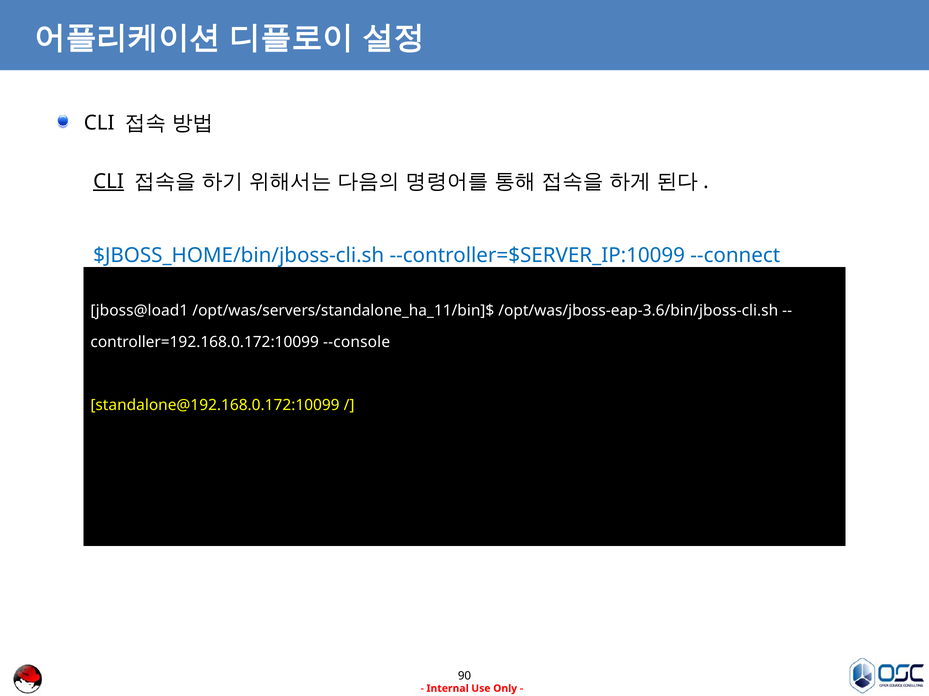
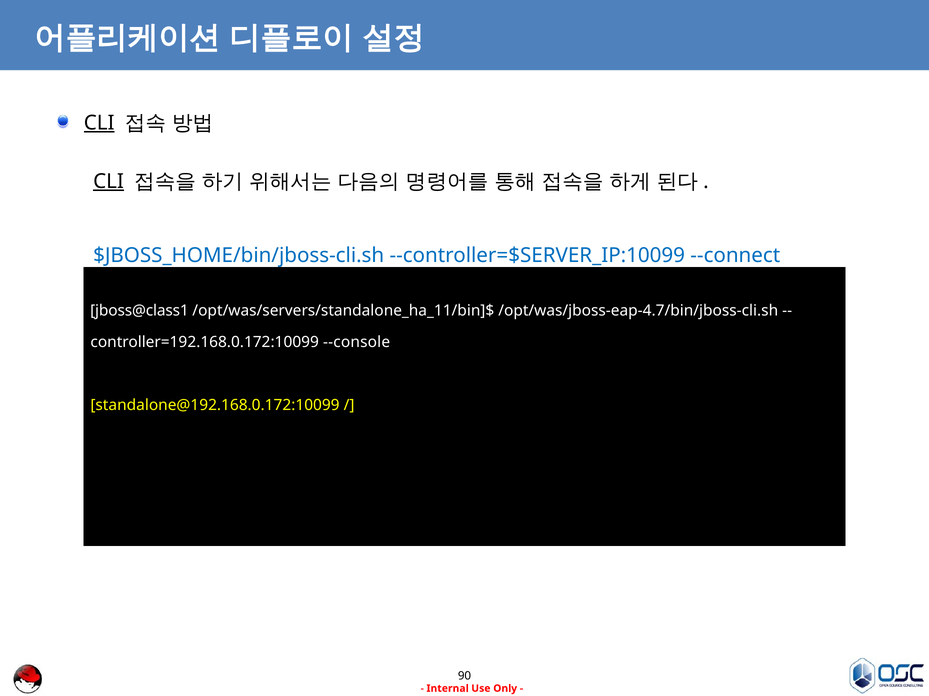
CLI underline: none -> present (99, 123)
jboss@load1: jboss@load1 -> jboss@class1 (139, 311)
/opt/was/jboss-eap-3.6/bin/jboss-cli.sh: /opt/was/jboss-eap-3.6/bin/jboss-cli.sh -> /opt/was/jboss-eap-4.7/bin/jboss-cli.sh (638, 311)
